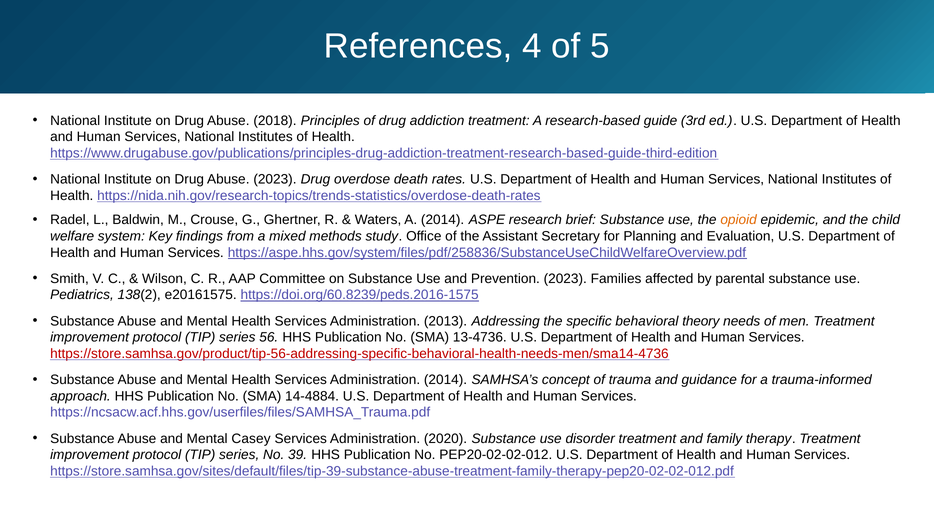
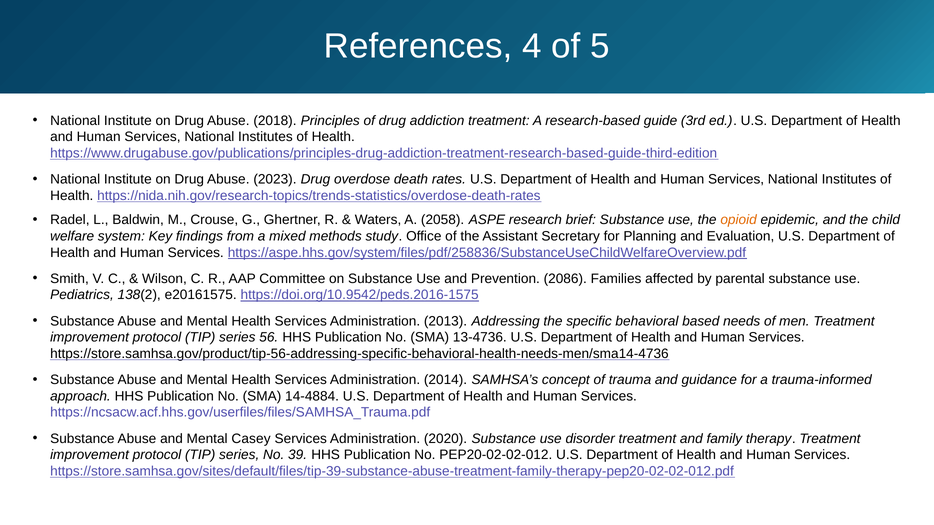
A 2014: 2014 -> 2058 (443, 220)
Prevention 2023: 2023 -> 2086 (565, 279)
https://doi.org/60.8239/peds.2016-1575: https://doi.org/60.8239/peds.2016-1575 -> https://doi.org/10.9542/peds.2016-1575 (360, 295)
theory: theory -> based (701, 321)
https://store.samhsa.gov/product/tip-56-addressing-specific-behavioral-health-needs-men/sma14-4736 colour: red -> black (359, 354)
